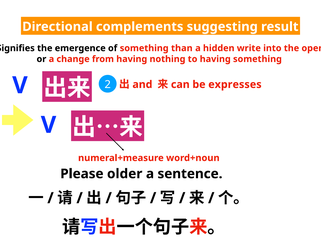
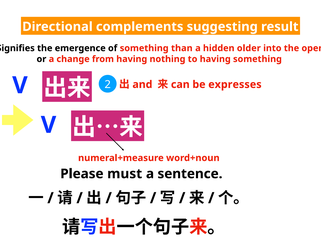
write: write -> older (249, 48)
older: older -> must (125, 174)
